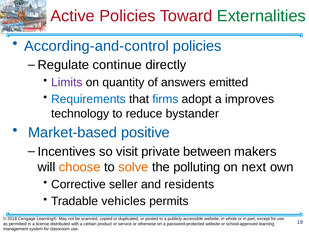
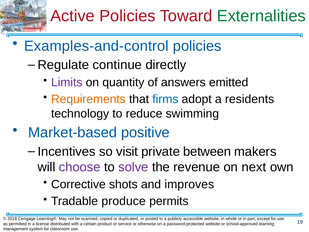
According-and-control: According-and-control -> Examples-and-control (96, 46)
Requirements colour: blue -> orange (88, 99)
improves: improves -> residents (250, 99)
bystander: bystander -> swimming (192, 113)
choose colour: orange -> purple (80, 167)
solve colour: orange -> purple (133, 167)
polluting: polluting -> revenue (197, 167)
seller: seller -> shots (123, 184)
residents: residents -> improves (189, 184)
vehicles: vehicles -> produce (124, 201)
